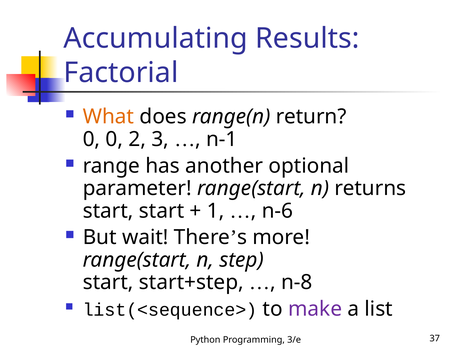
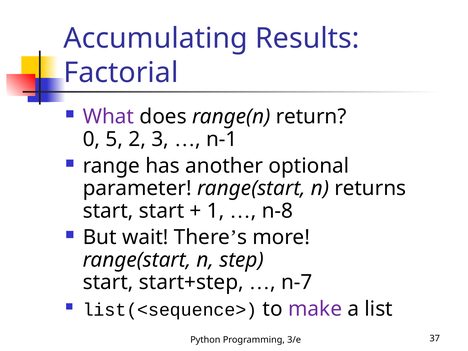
What colour: orange -> purple (108, 117)
0 0: 0 -> 5 (114, 139)
n-6: n-6 -> n-8 (277, 211)
n-8: n-8 -> n-7 (297, 282)
